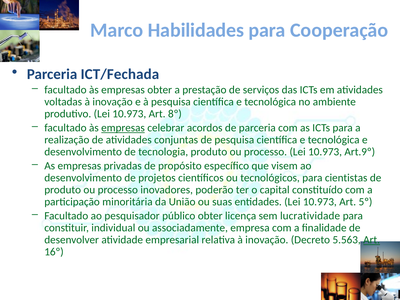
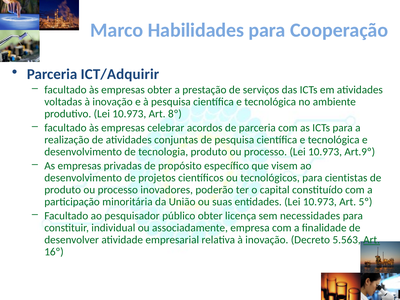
ICT/Fechada: ICT/Fechada -> ICT/Adquirir (120, 74)
empresas underline: present -> none (123, 128)
lucratividade: lucratividade -> necessidades (310, 216)
